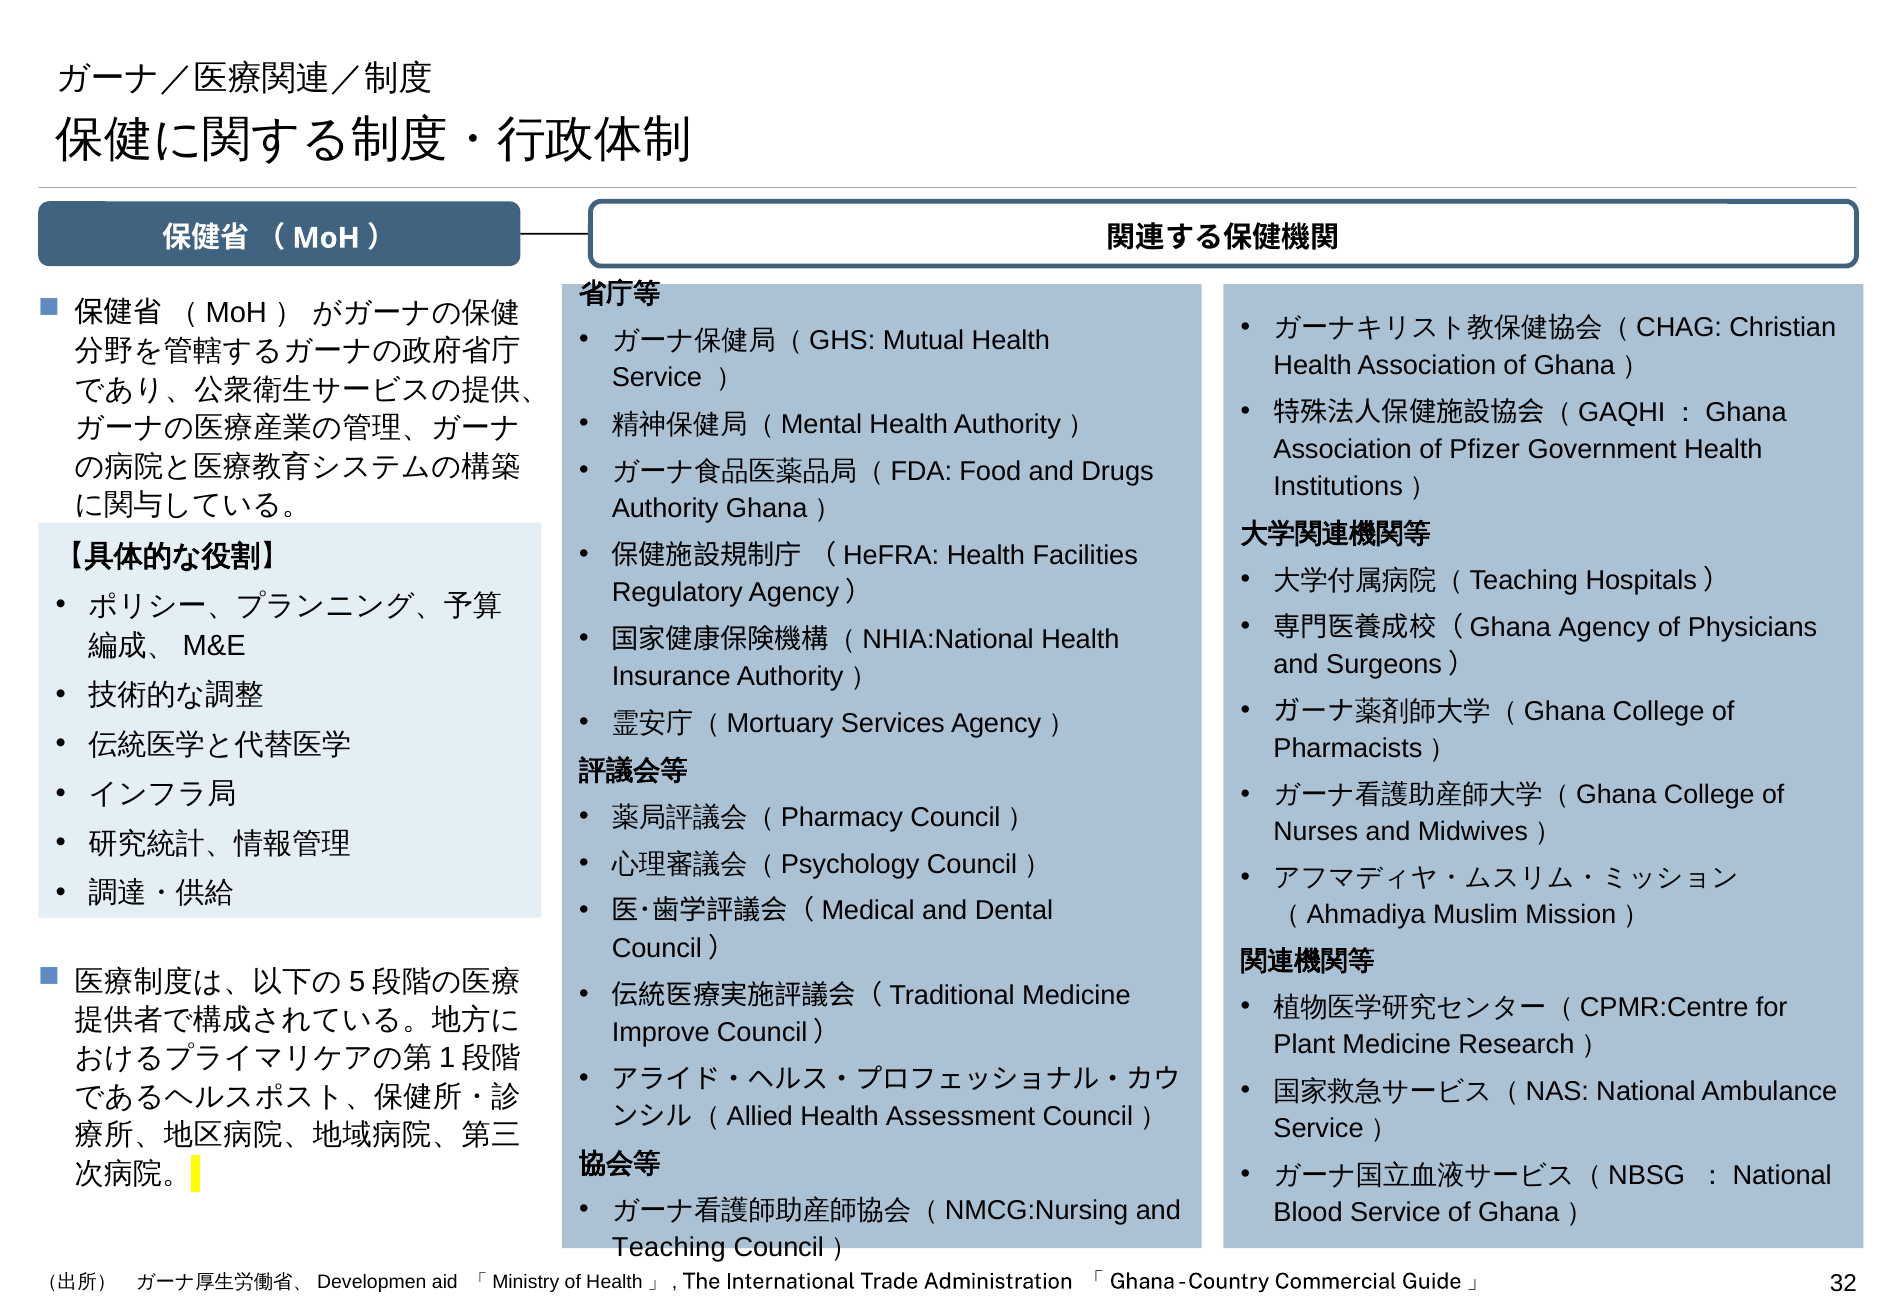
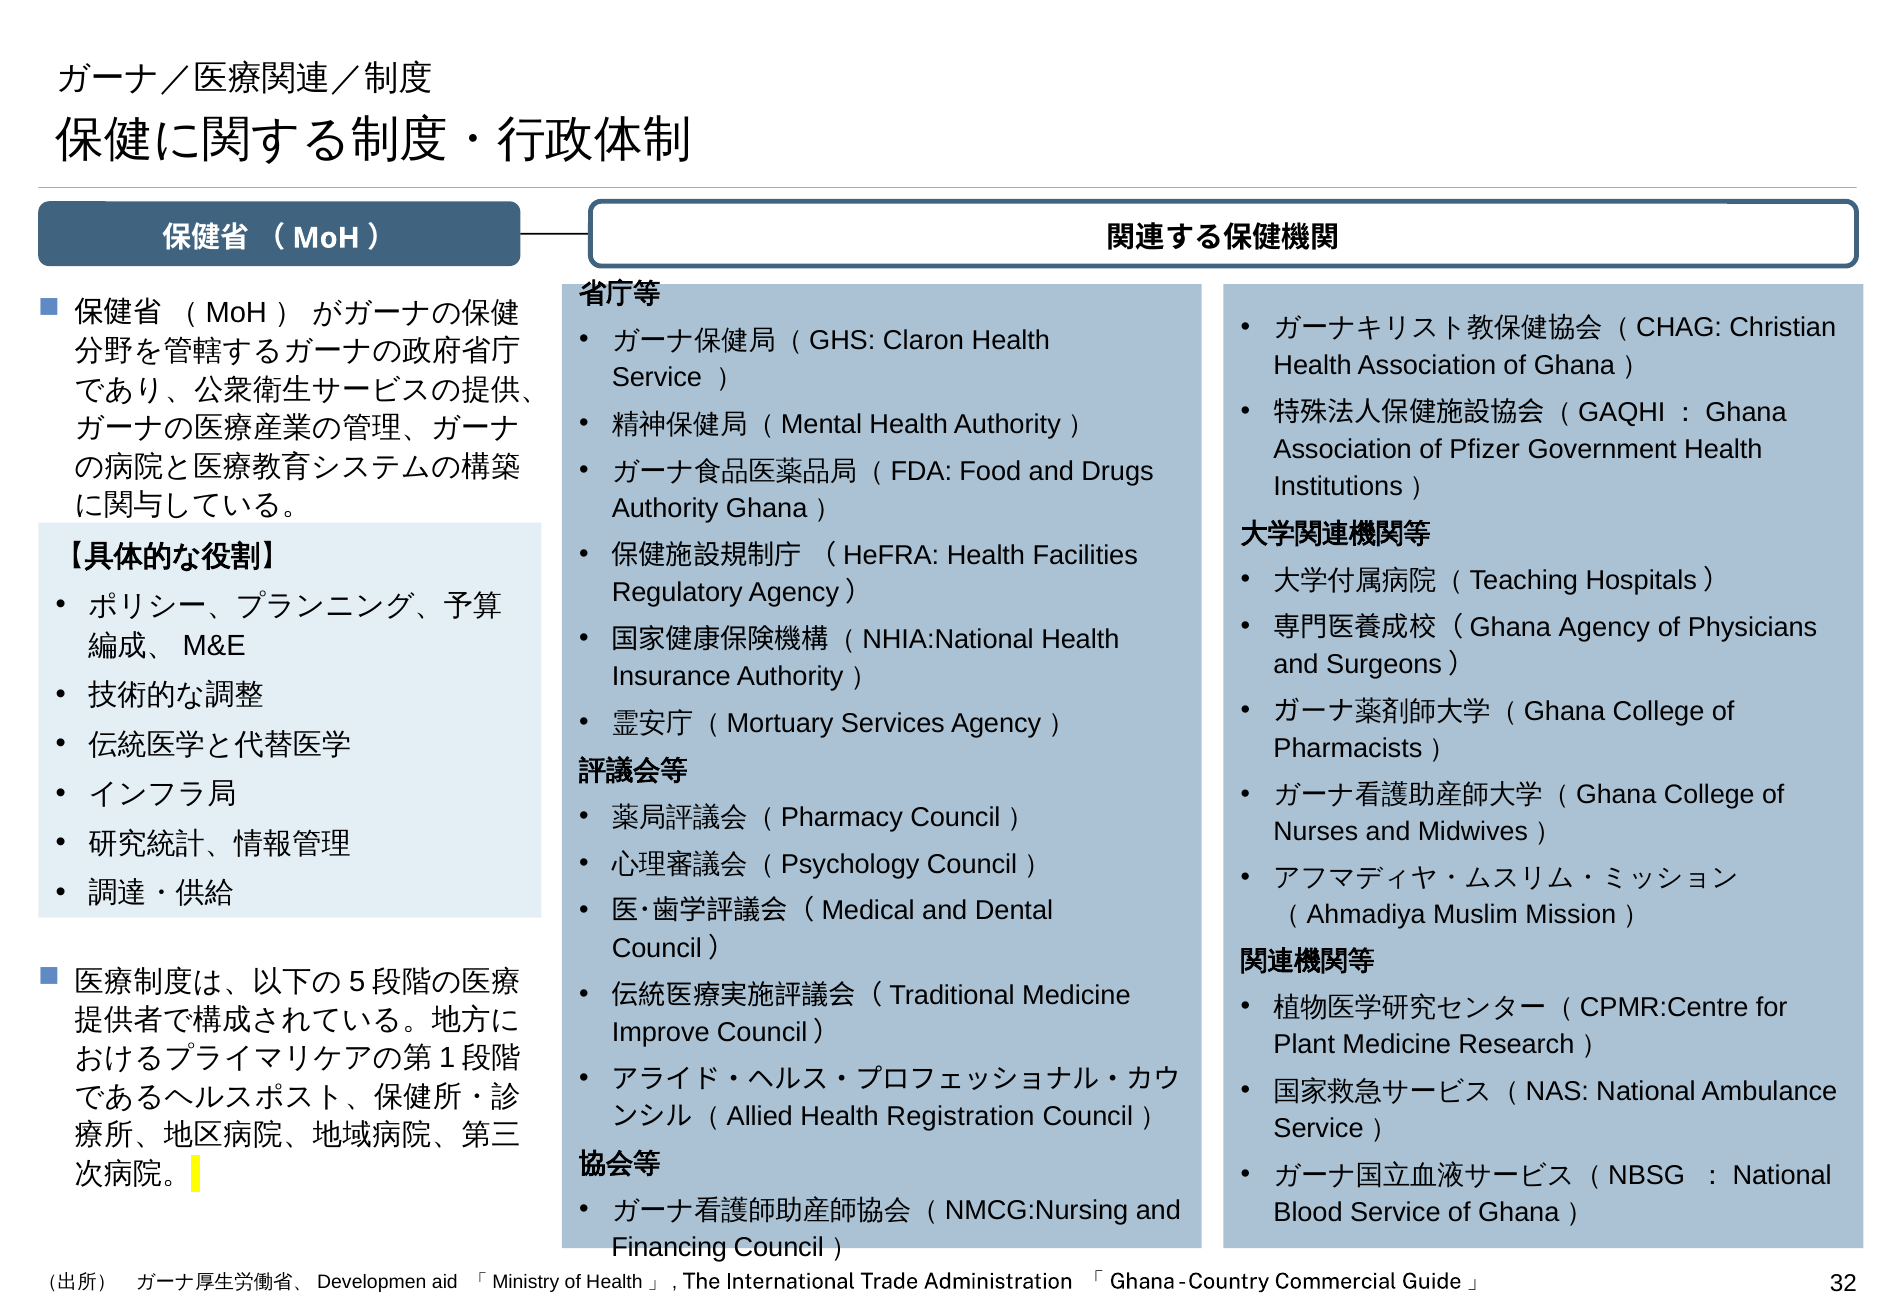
Mutual: Mutual -> Claron (923, 340)
Assessment: Assessment -> Registration (960, 1116)
Teaching: Teaching -> Financing (669, 1247)
